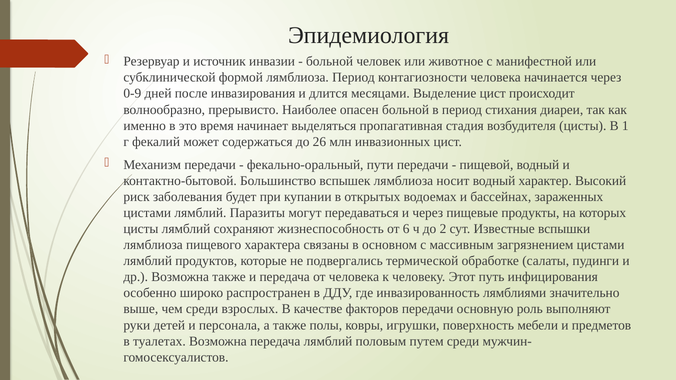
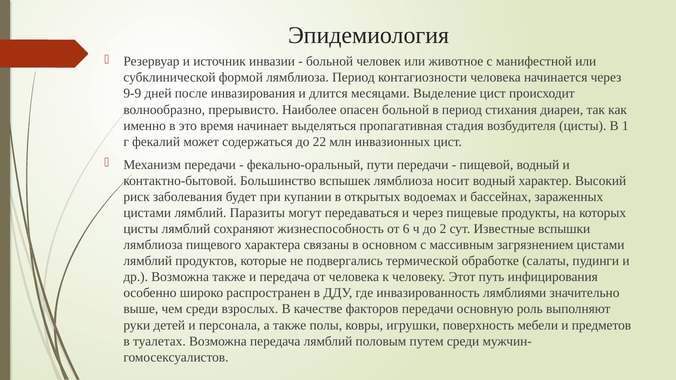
0-9: 0-9 -> 9-9 (132, 94)
26: 26 -> 22 (319, 142)
